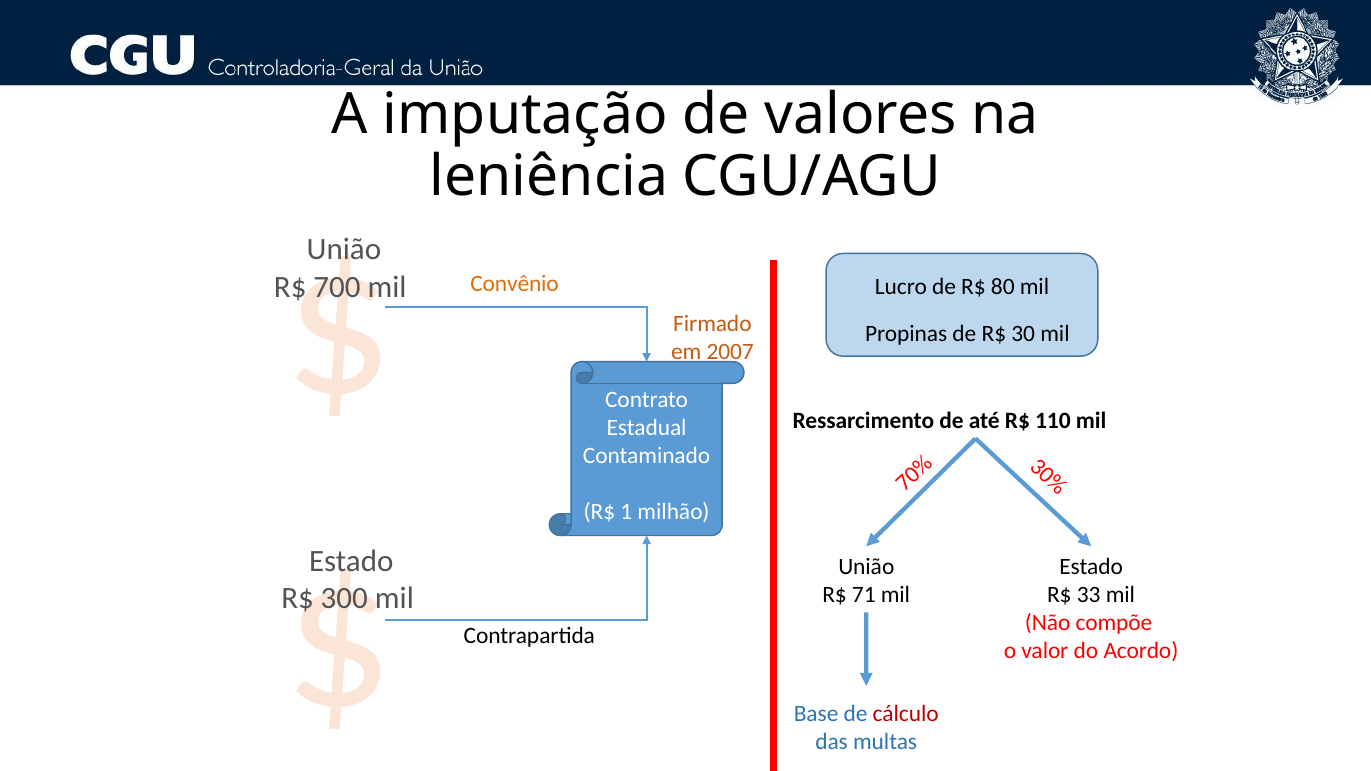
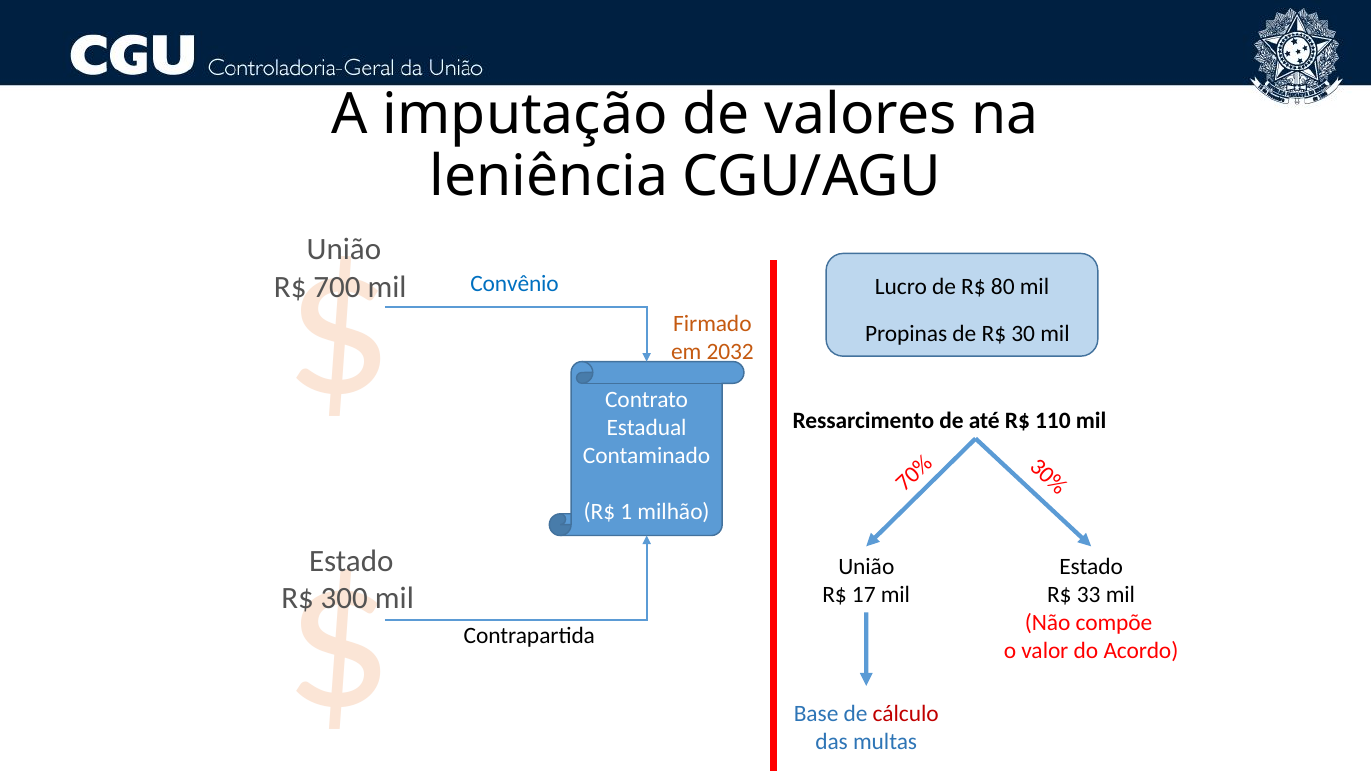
Convênio colour: orange -> blue (515, 284)
2007: 2007 -> 2032 (730, 352)
71: 71 -> 17 (864, 595)
